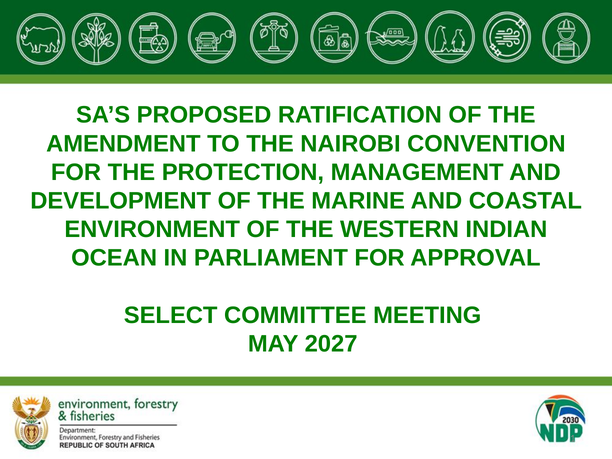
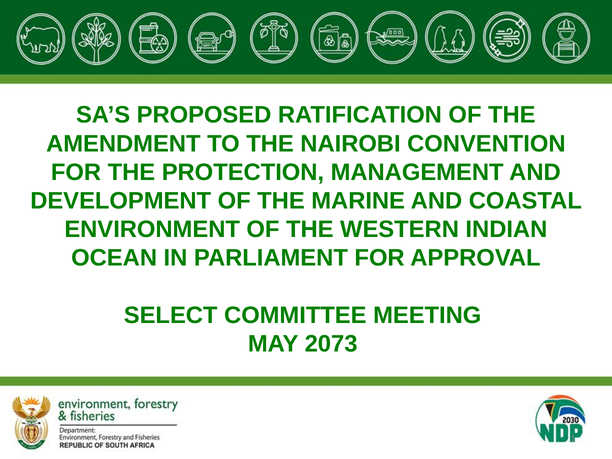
2027: 2027 -> 2073 (331, 344)
